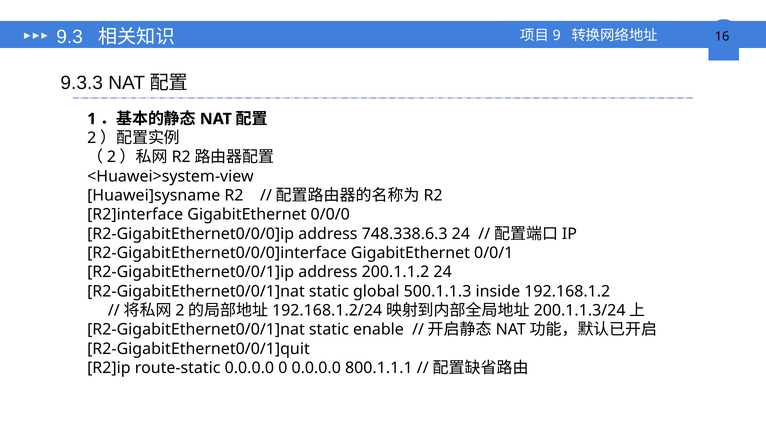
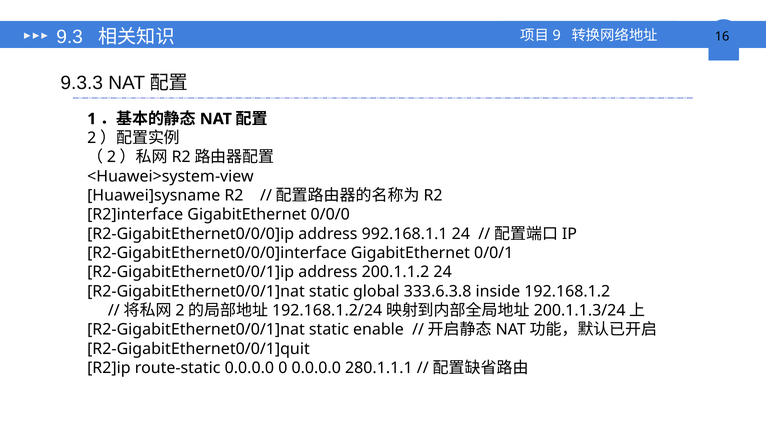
748.338.6.3: 748.338.6.3 -> 992.168.1.1 (405, 234)
500.1.1.3: 500.1.1.3 -> 333.6.3.8 (438, 291)
800.1.1.1: 800.1.1.1 -> 280.1.1.1 (379, 368)
